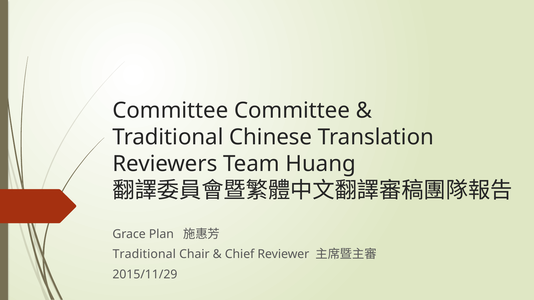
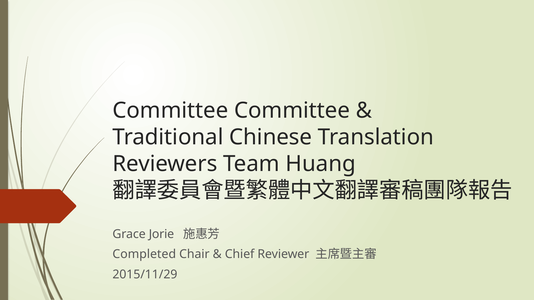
Plan: Plan -> Jorie (161, 234)
Traditional: Traditional -> Completed (144, 255)
